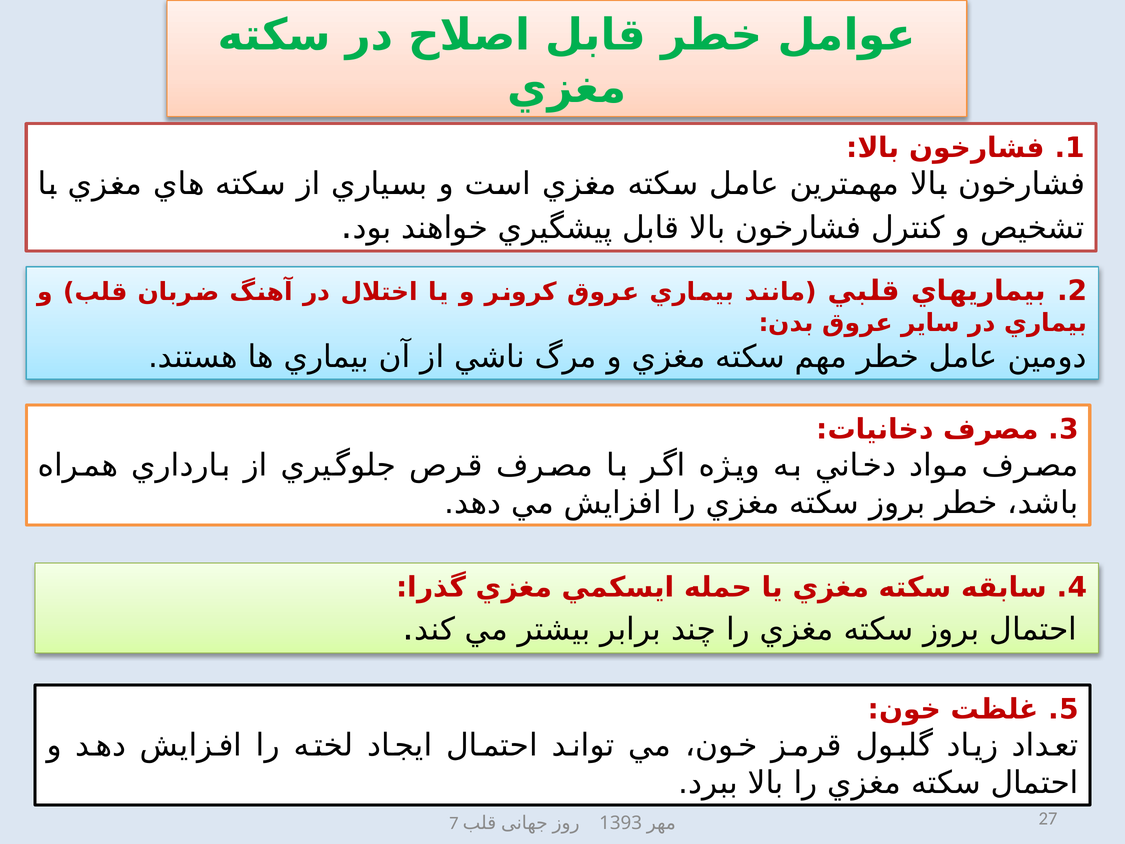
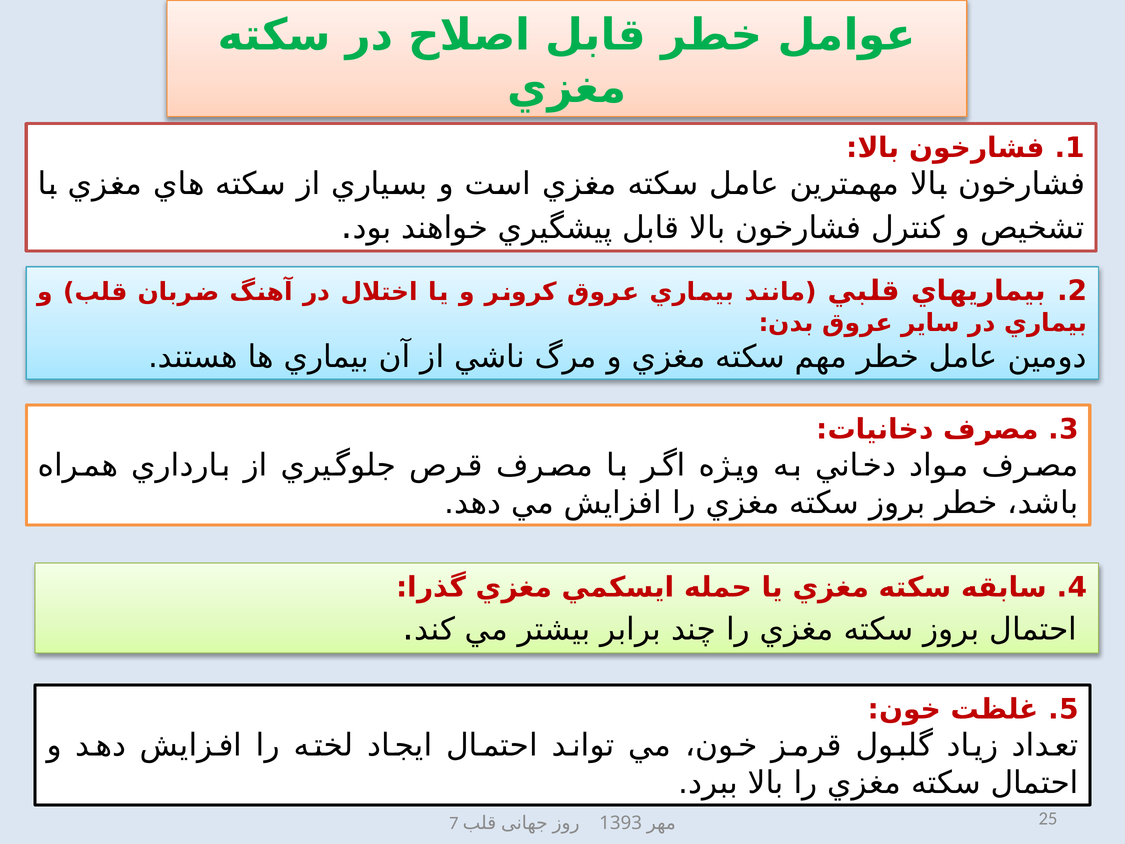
27: 27 -> 25 (1048, 818)
